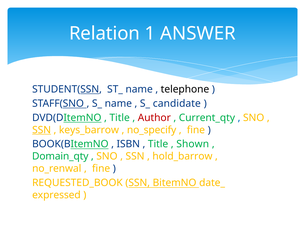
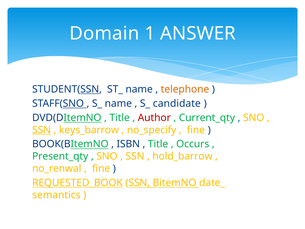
Relation: Relation -> Domain (104, 33)
telephone colour: black -> orange (185, 89)
Shown: Shown -> Occurs (193, 144)
Domain_qty: Domain_qty -> Present_qty (60, 156)
REQUESTED_BOOK underline: none -> present (77, 183)
expressed: expressed -> semantics (56, 195)
